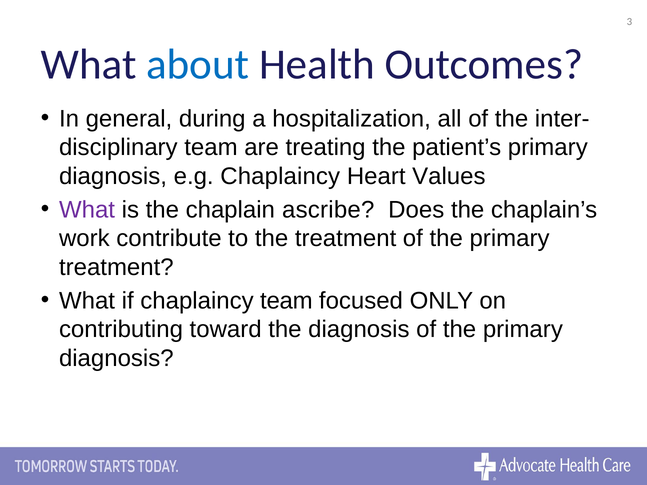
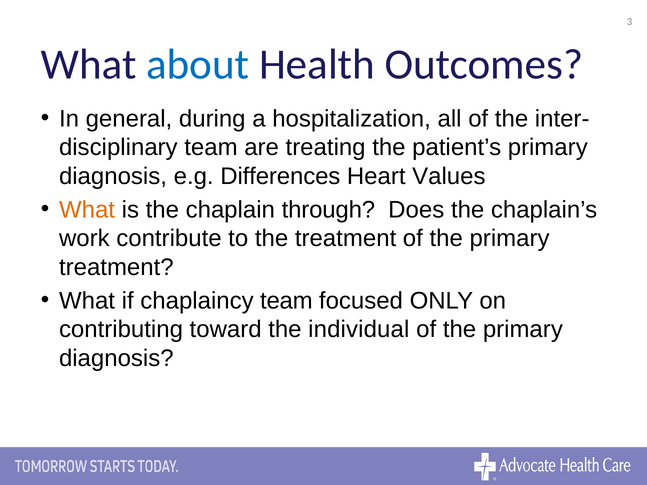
e.g Chaplaincy: Chaplaincy -> Differences (280, 176)
What colour: purple -> orange (87, 210)
ascribe: ascribe -> through (328, 210)
the diagnosis: diagnosis -> individual (359, 330)
